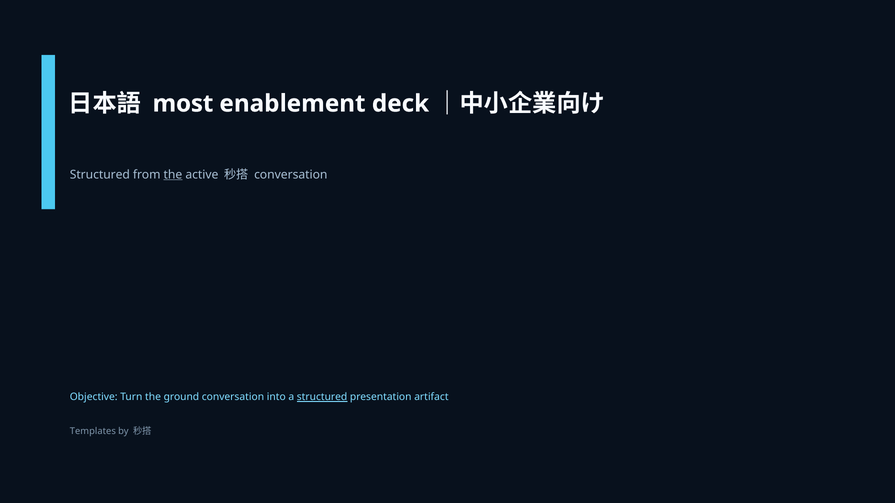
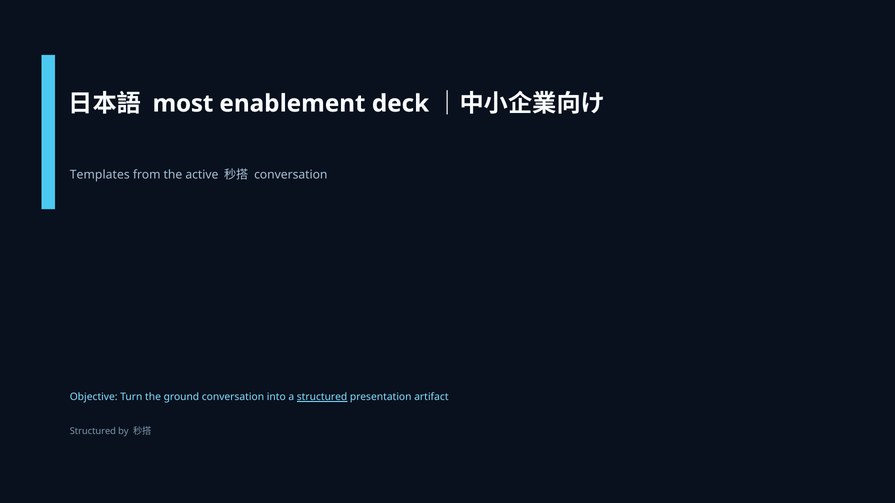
Structured: Structured -> Templates (100, 175)
the underline: present -> none (173, 175)
Templates: Templates -> Structured (93, 432)
